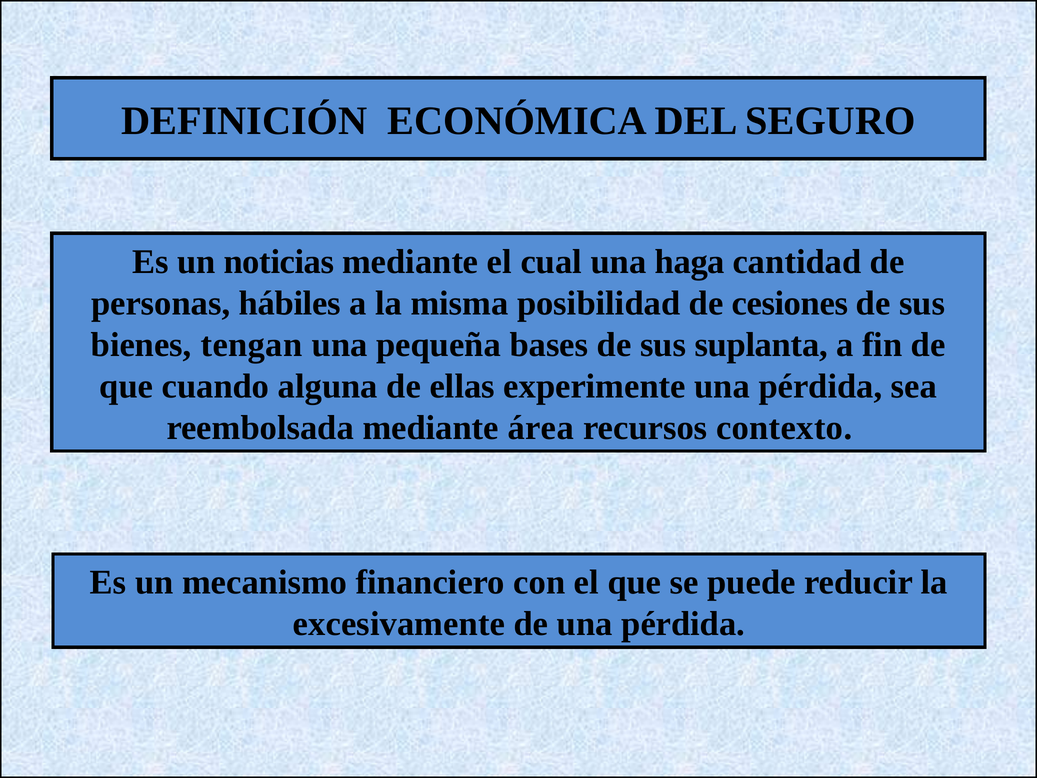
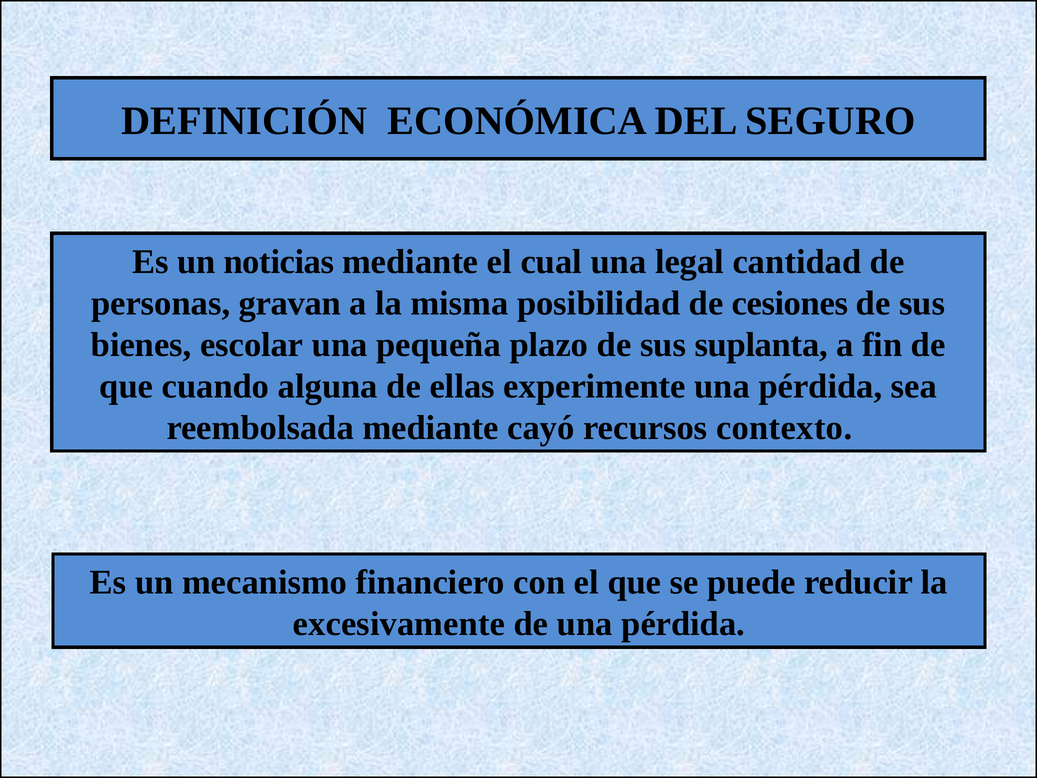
haga: haga -> legal (690, 262)
hábiles: hábiles -> gravan (290, 303)
tengan: tengan -> escolar (252, 345)
bases: bases -> plazo (549, 345)
área: área -> cayó (541, 427)
